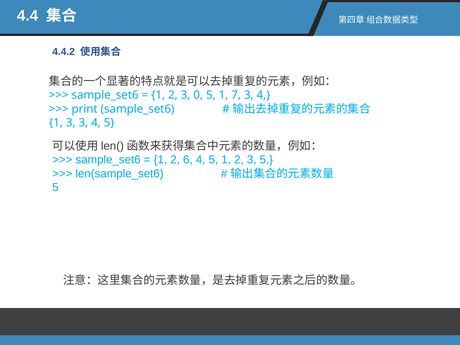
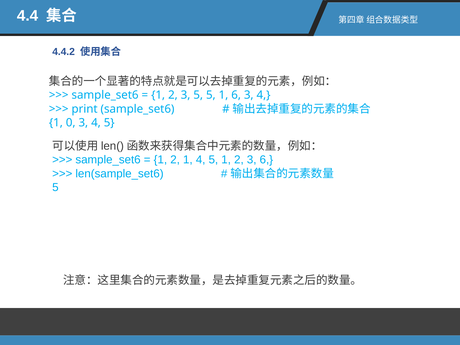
3 0: 0 -> 5 (198, 95)
1 7: 7 -> 6 (236, 95)
1 3: 3 -> 0 (71, 123)
2 6: 6 -> 1 (188, 160)
3 5: 5 -> 6 (266, 160)
